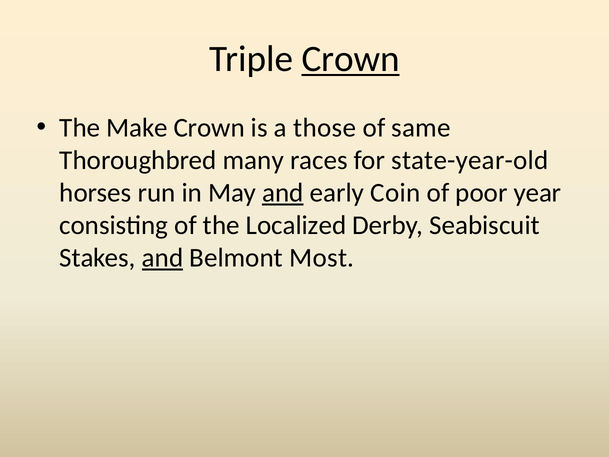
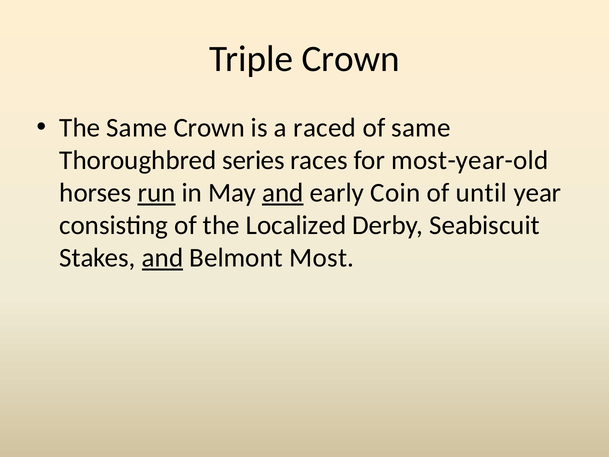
Crown underline: present -> none (351, 59)
The Make: Make -> Same (137, 128)
those: those -> raced (325, 128)
many: many -> series (254, 160)
state-year-old: state-year-old -> most-year-old (470, 160)
run underline: none -> present (157, 193)
poor: poor -> until (481, 193)
